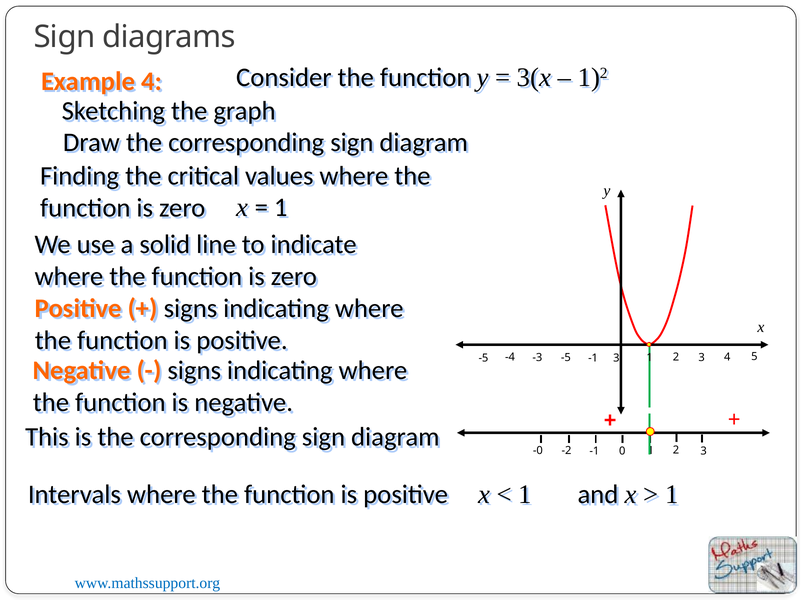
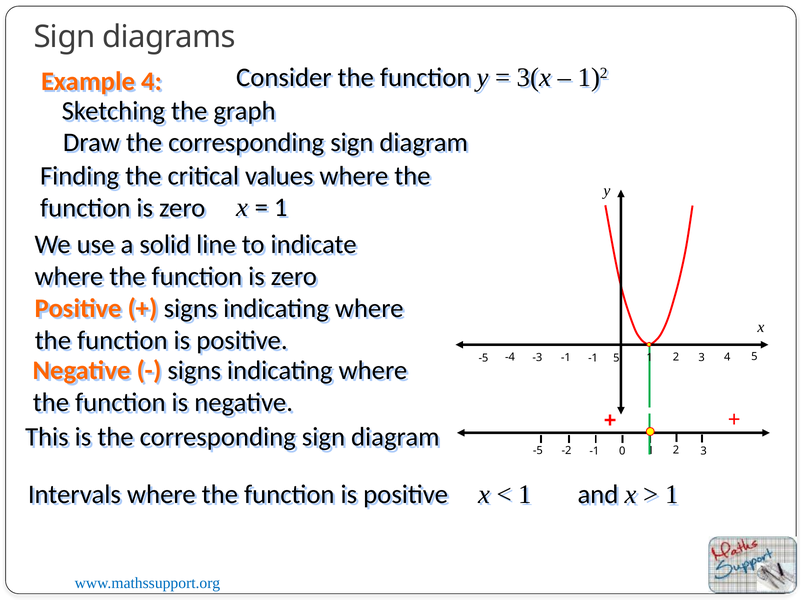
-3 -5: -5 -> -1 (566, 357)
-1 3: 3 -> 5 (616, 358)
-0: -0 -> -5 (538, 450)
